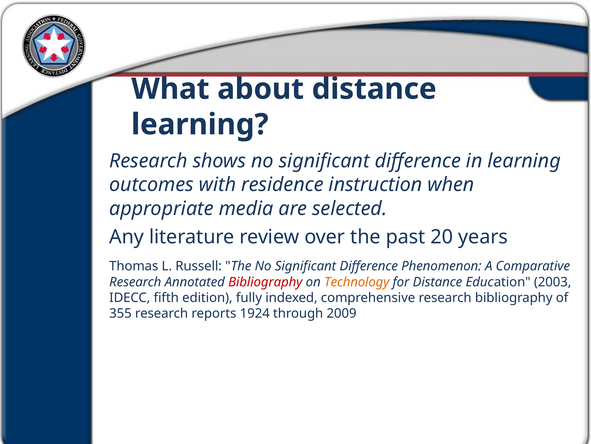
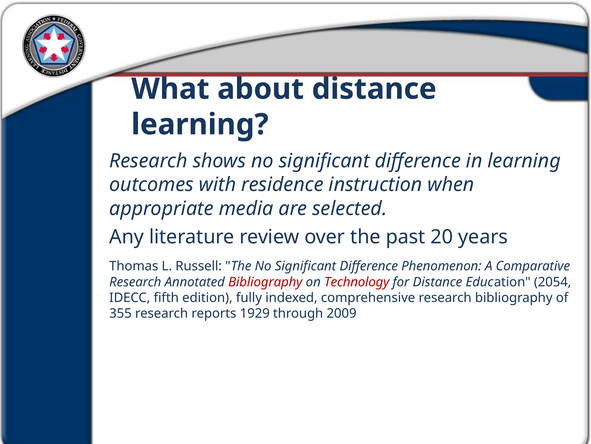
Technology colour: orange -> red (357, 282)
2003: 2003 -> 2054 (553, 282)
1924: 1924 -> 1929 (255, 313)
